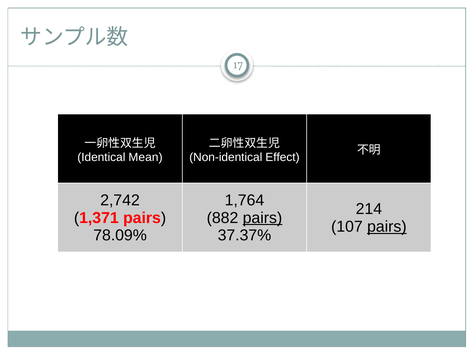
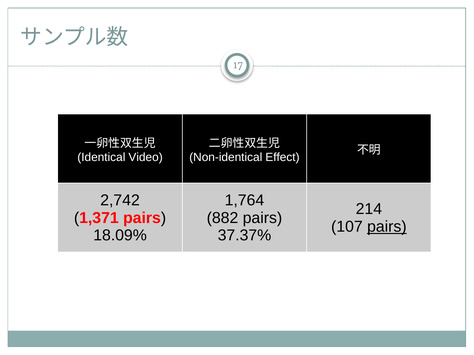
Mean: Mean -> Video (146, 158)
pairs underline: present -> none (262, 218)
78.09%: 78.09% -> 18.09% (120, 236)
